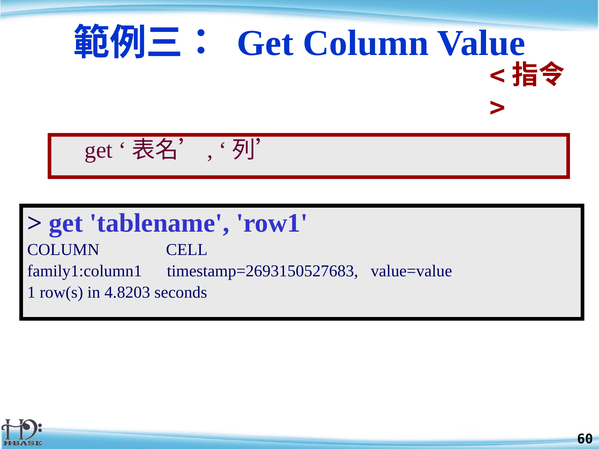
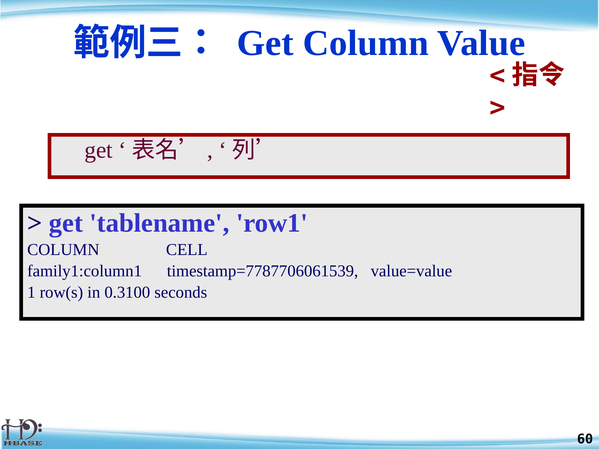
timestamp=2693150527683: timestamp=2693150527683 -> timestamp=7787706061539 (263, 271)
4.8203: 4.8203 -> 0.3100 (127, 292)
